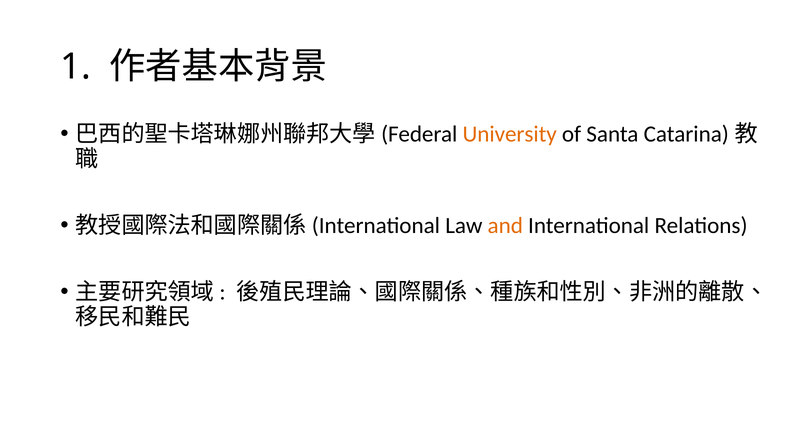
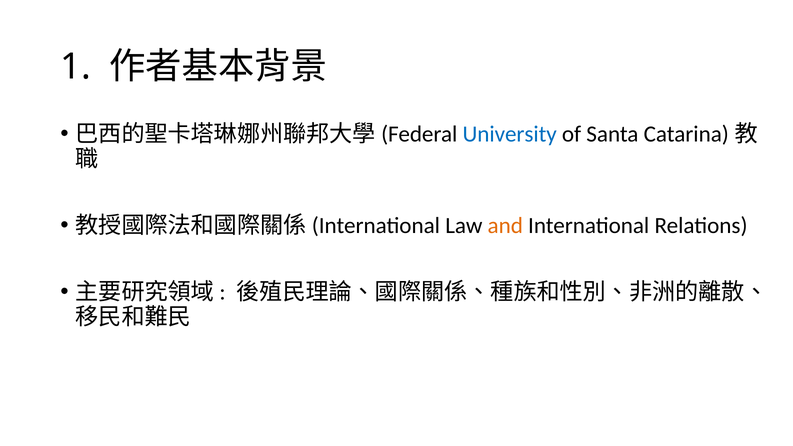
University colour: orange -> blue (510, 134)
